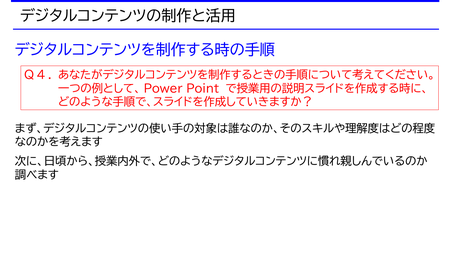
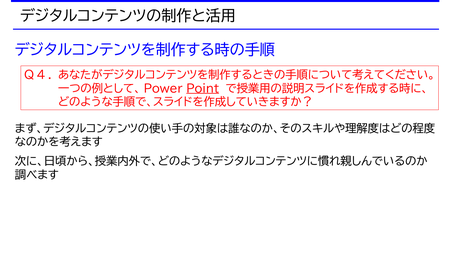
Point underline: none -> present (203, 89)
